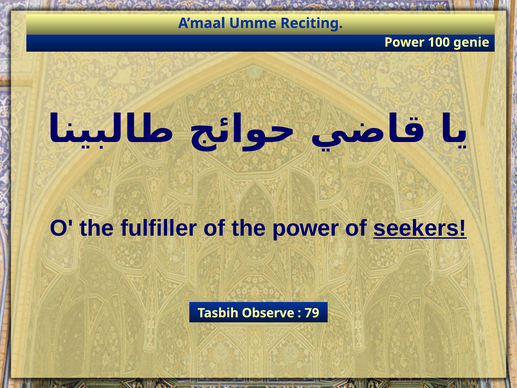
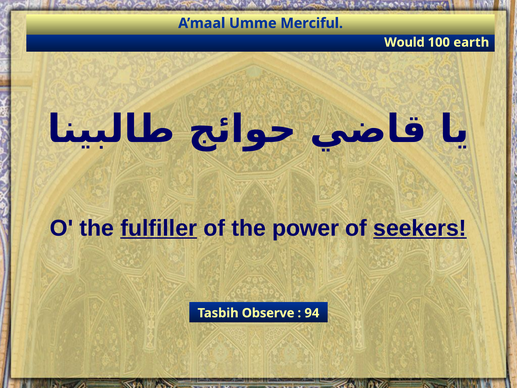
Reciting: Reciting -> Merciful (312, 23)
Power: Power -> Would (404, 42)
genie: genie -> earth (471, 42)
fulfiller underline: none -> present (159, 228)
79: 79 -> 94 (312, 313)
